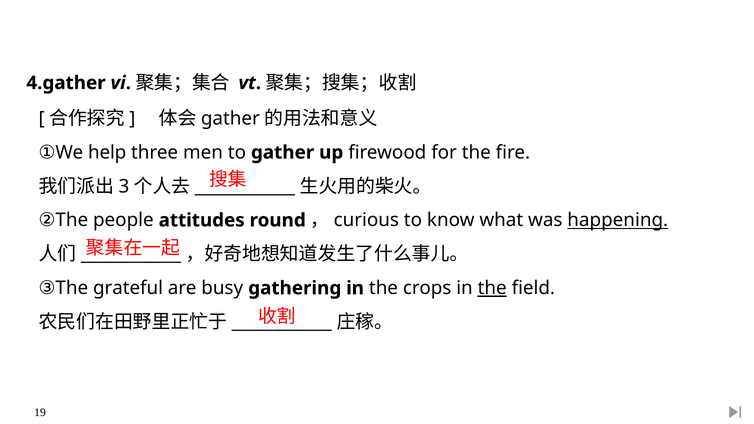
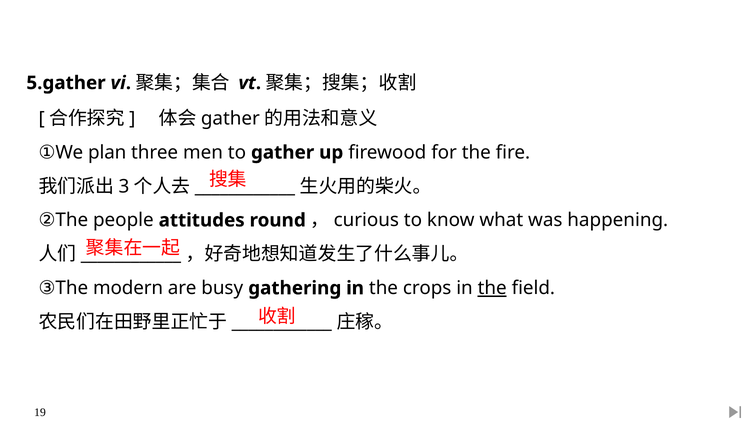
4.gather: 4.gather -> 5.gather (66, 83)
help: help -> plan (107, 152)
happening underline: present -> none (618, 220)
grateful: grateful -> modern (128, 288)
